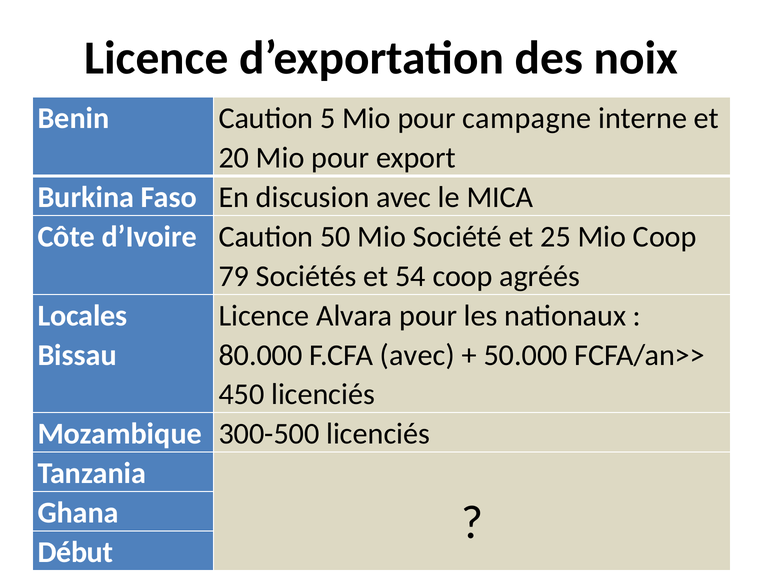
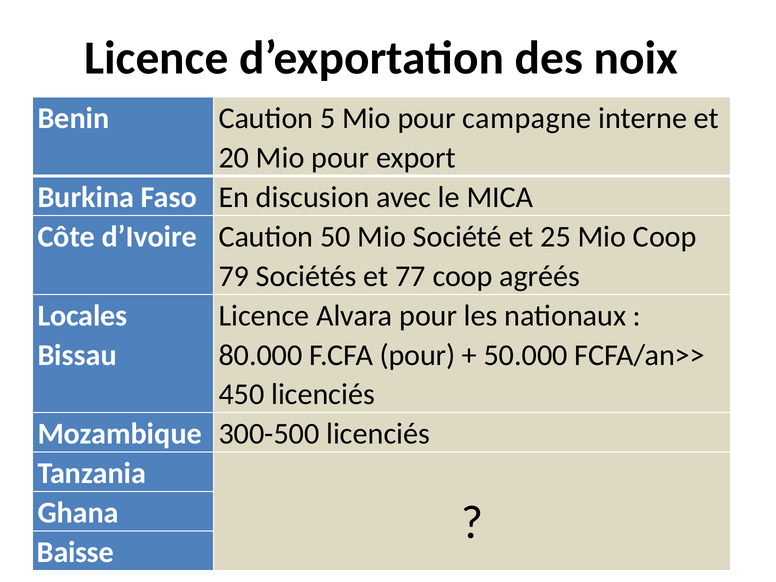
54: 54 -> 77 (410, 276)
F.CFA avec: avec -> pour (418, 355)
Début: Début -> Baisse (75, 552)
